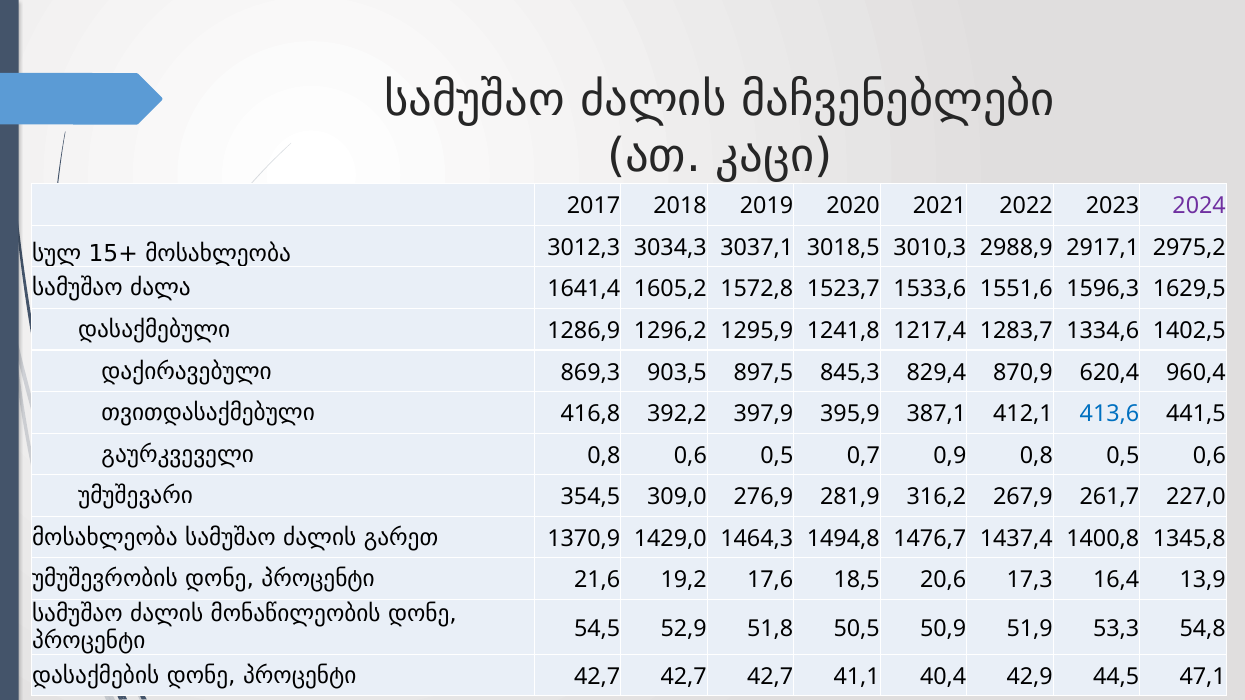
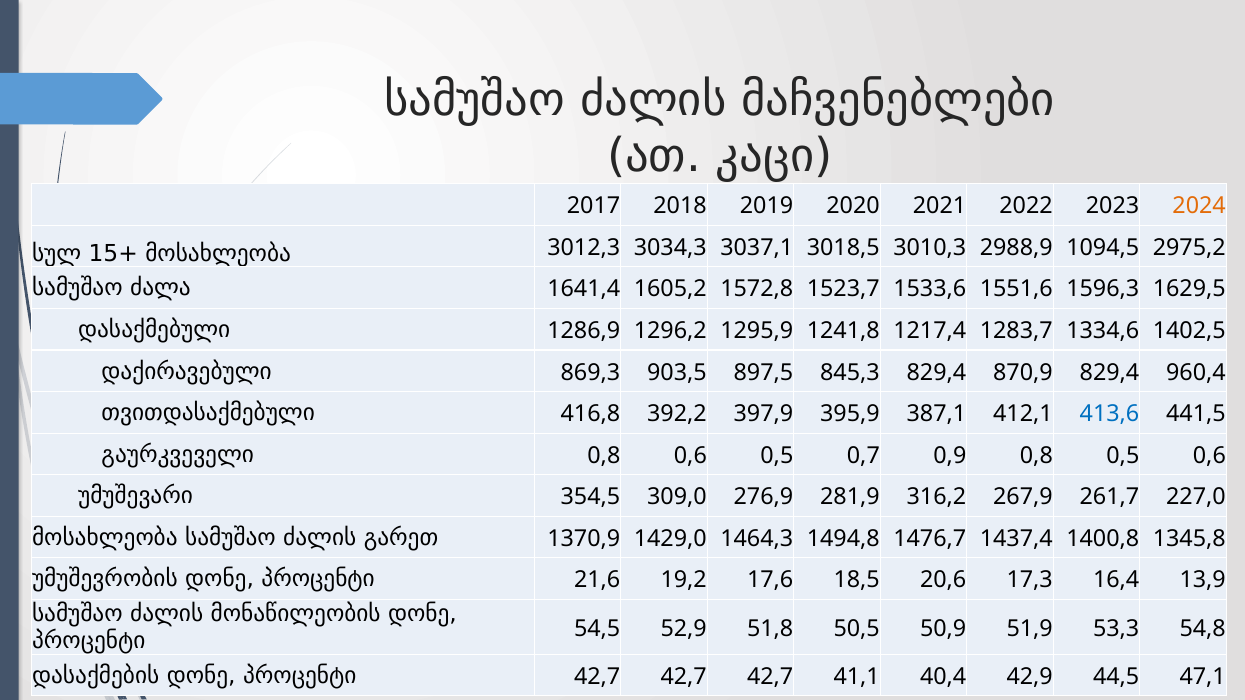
2024 colour: purple -> orange (1199, 206)
2917,1: 2917,1 -> 1094,5 (1103, 248)
870,9 620,4: 620,4 -> 829,4 (1109, 373)
